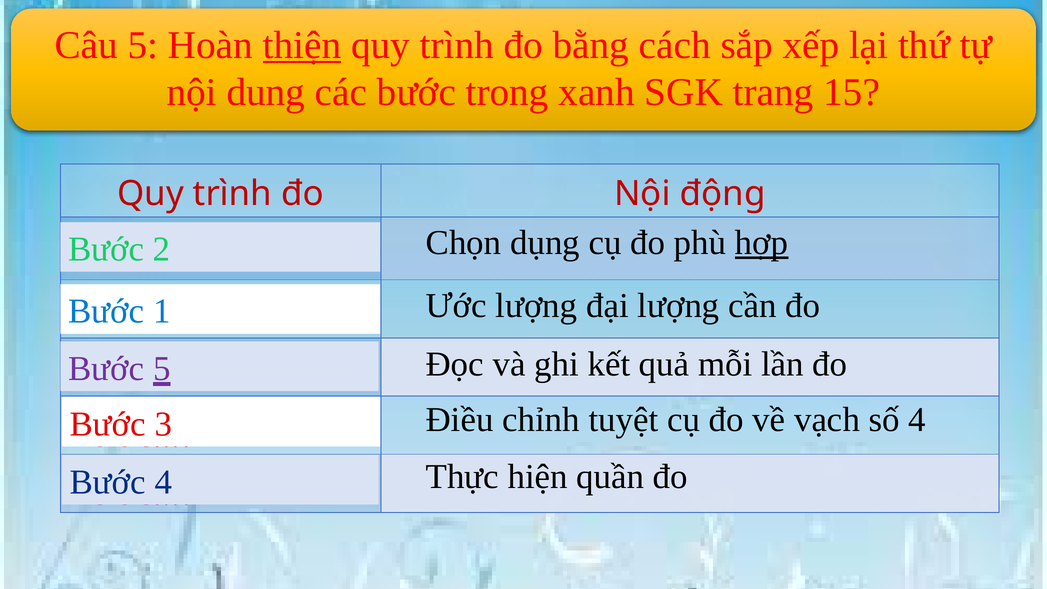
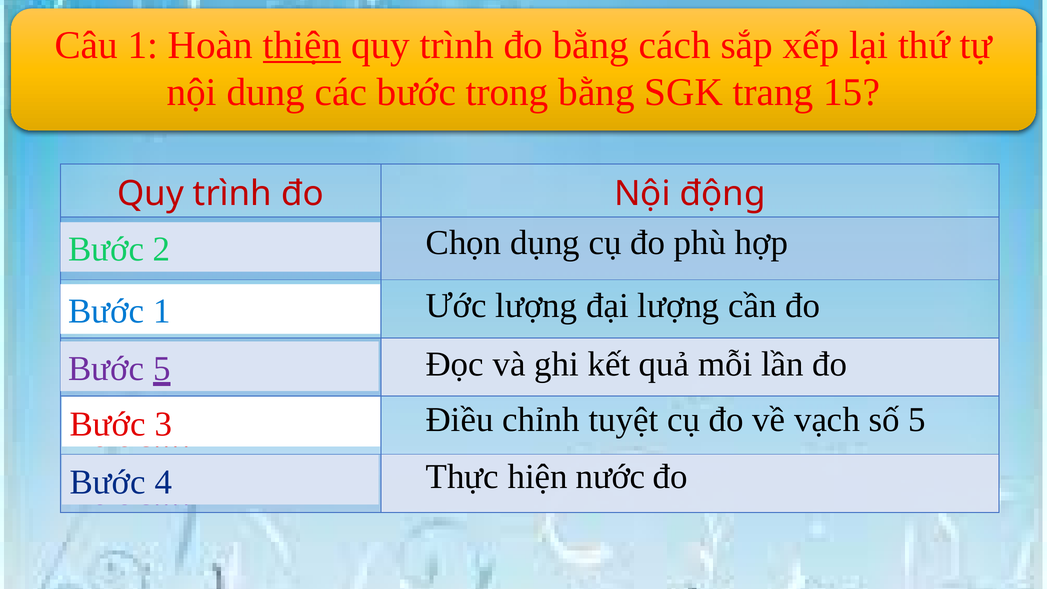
Câu 5: 5 -> 1 (143, 45)
trong xanh: xanh -> bằng (597, 92)
hợp underline: present -> none (762, 243)
số 4: 4 -> 5 (917, 420)
quần: quần -> nước (611, 477)
